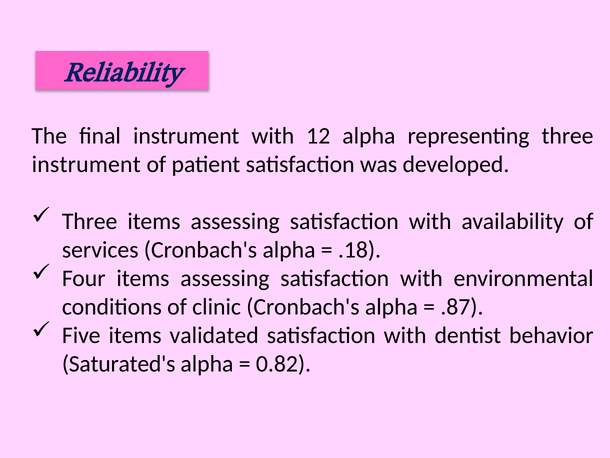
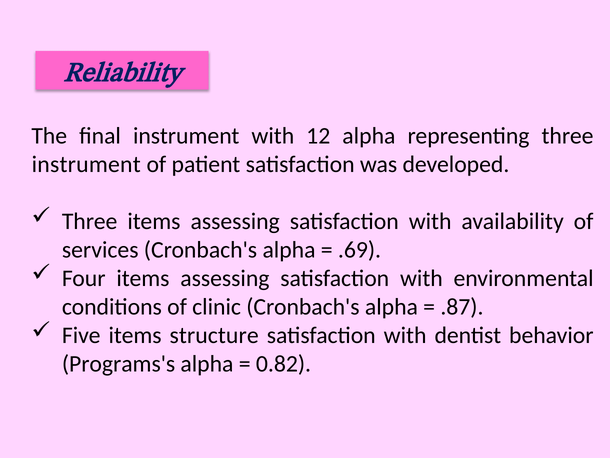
.18: .18 -> .69 (359, 250)
validated: validated -> structure (214, 335)
Saturated's: Saturated's -> Programs's (119, 364)
